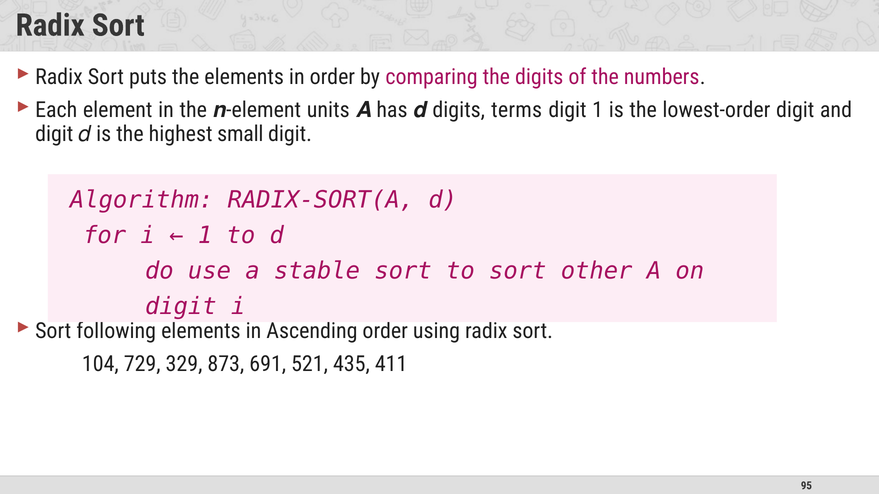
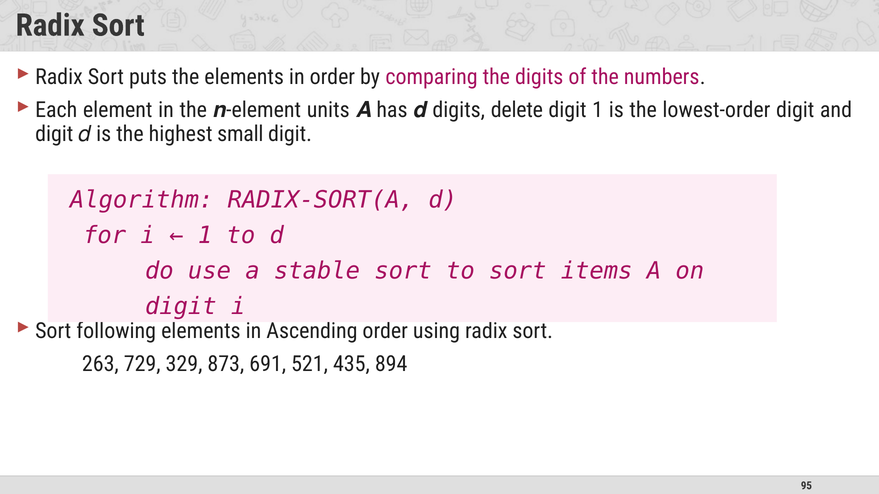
terms: terms -> delete (517, 110)
other: other -> items (597, 271)
104: 104 -> 263 (100, 364)
411: 411 -> 894 (391, 364)
